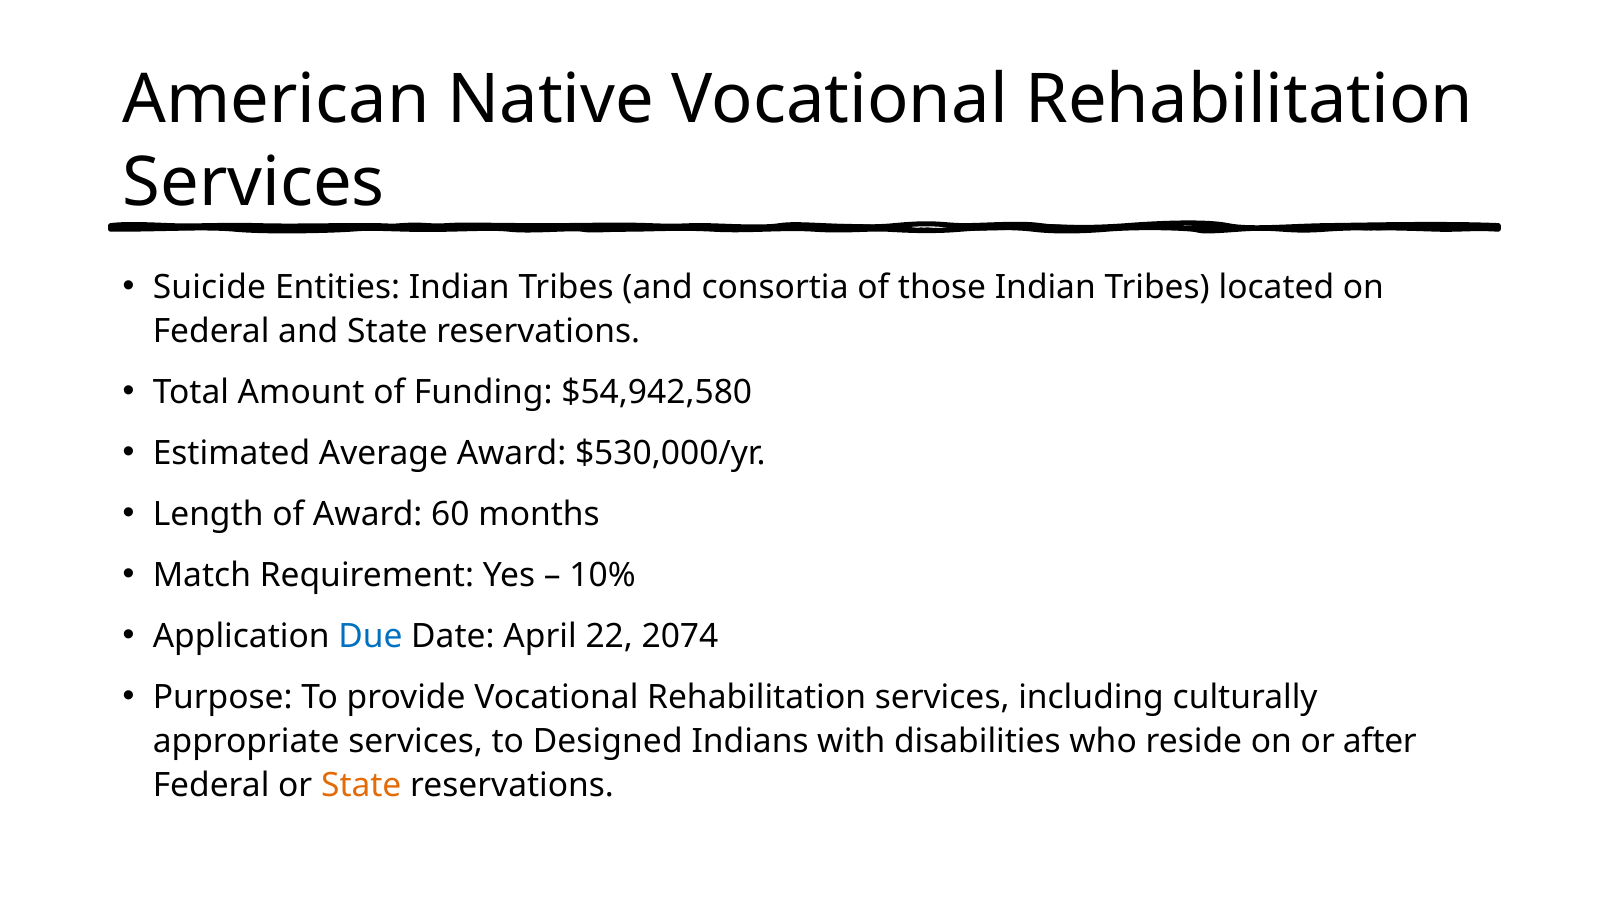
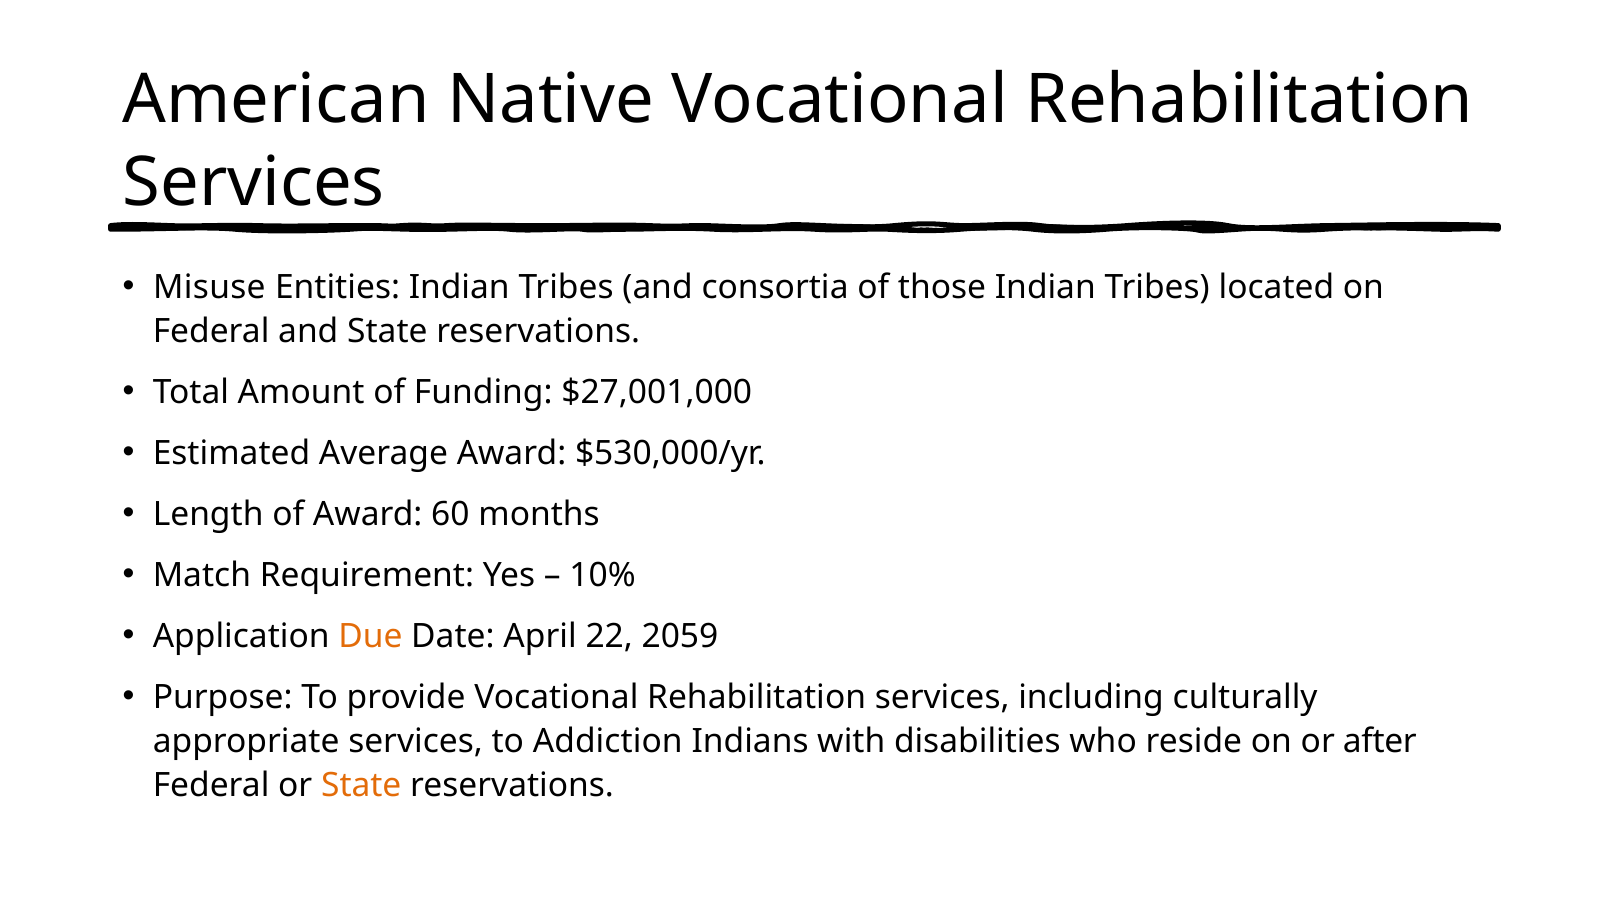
Suicide: Suicide -> Misuse (209, 287)
$54,942,580: $54,942,580 -> $27,001,000 (657, 392)
Due colour: blue -> orange (370, 636)
2074: 2074 -> 2059 (680, 636)
Designed: Designed -> Addiction (608, 742)
